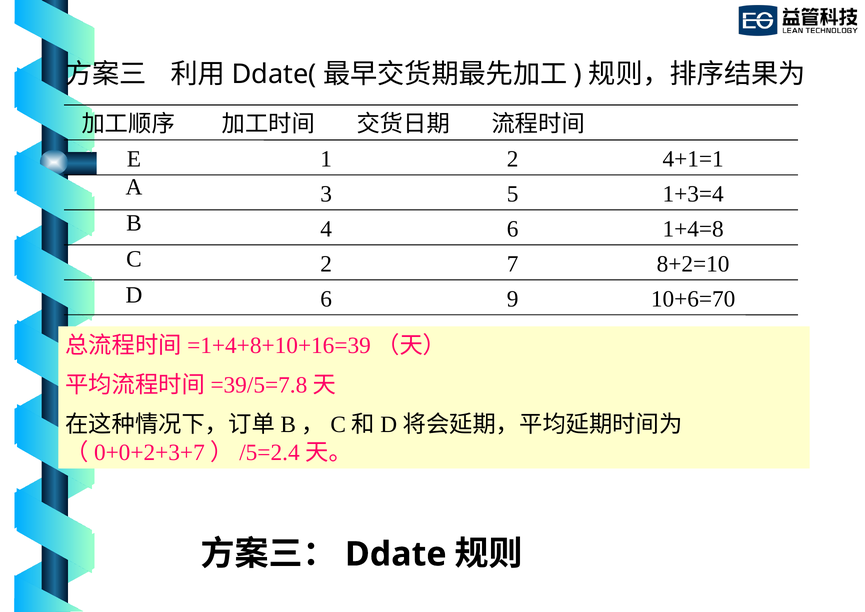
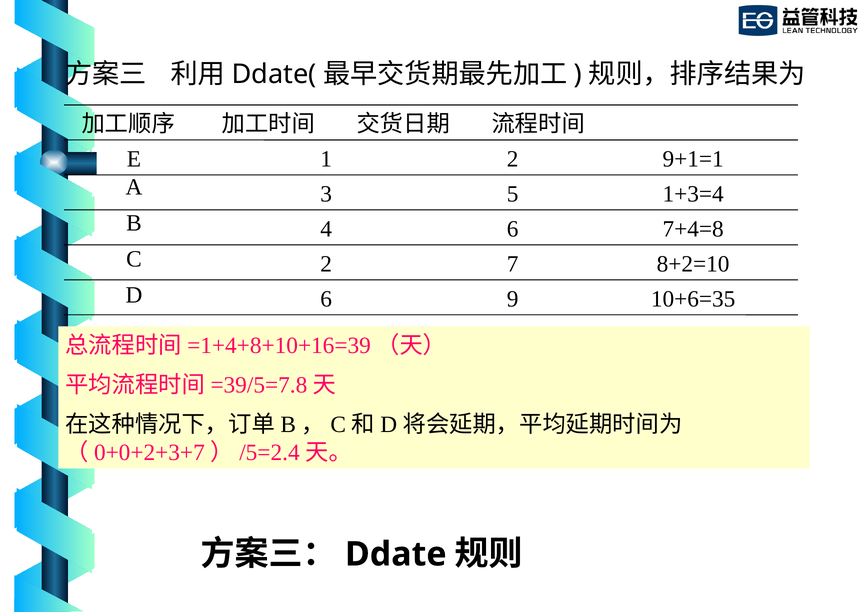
4+1=1: 4+1=1 -> 9+1=1 (693, 159)
1+4=8: 1+4=8 -> 7+4=8 (693, 229)
10+6=70: 10+6=70 -> 10+6=35 (693, 299)
